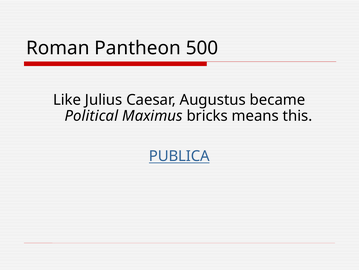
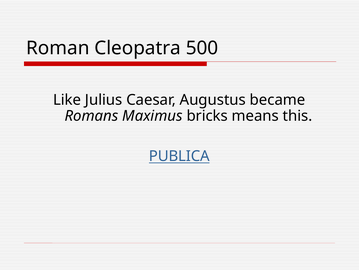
Pantheon: Pantheon -> Cleopatra (138, 48)
Political: Political -> Romans (91, 116)
